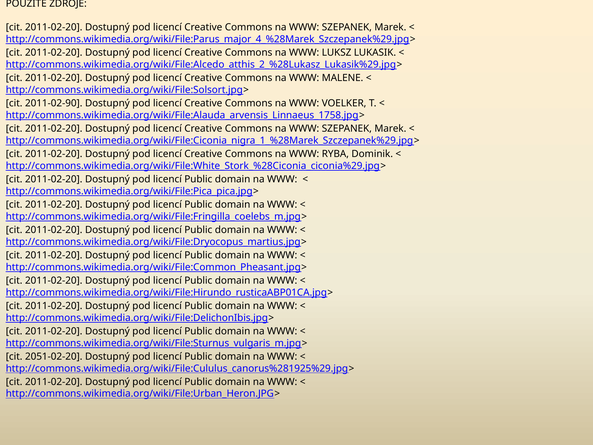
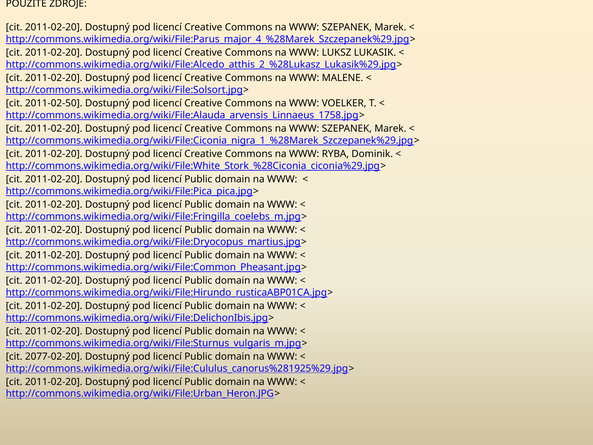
2011-02-90: 2011-02-90 -> 2011-02-50 (54, 103)
2051-02-20: 2051-02-20 -> 2077-02-20 (54, 356)
